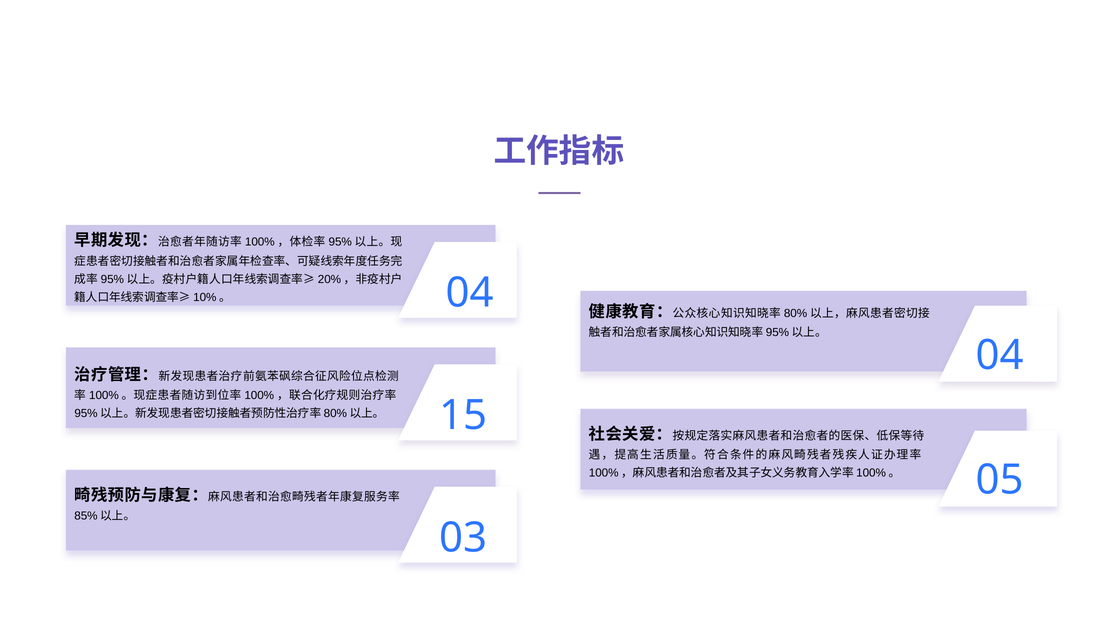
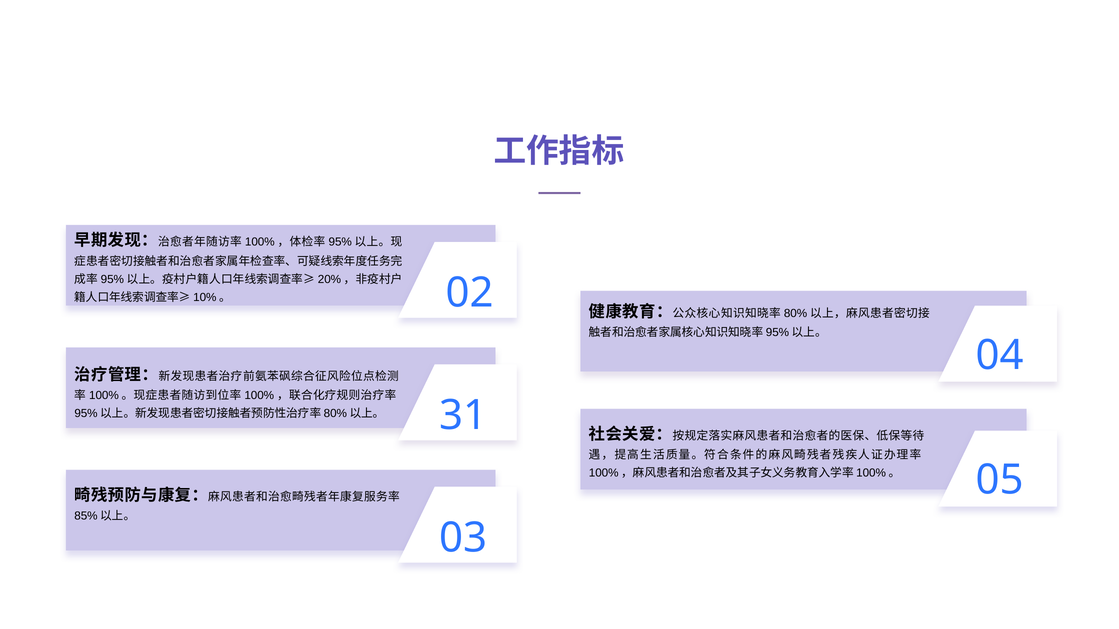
04: 04 -> 02 (470, 293)
15: 15 -> 31 (463, 416)
